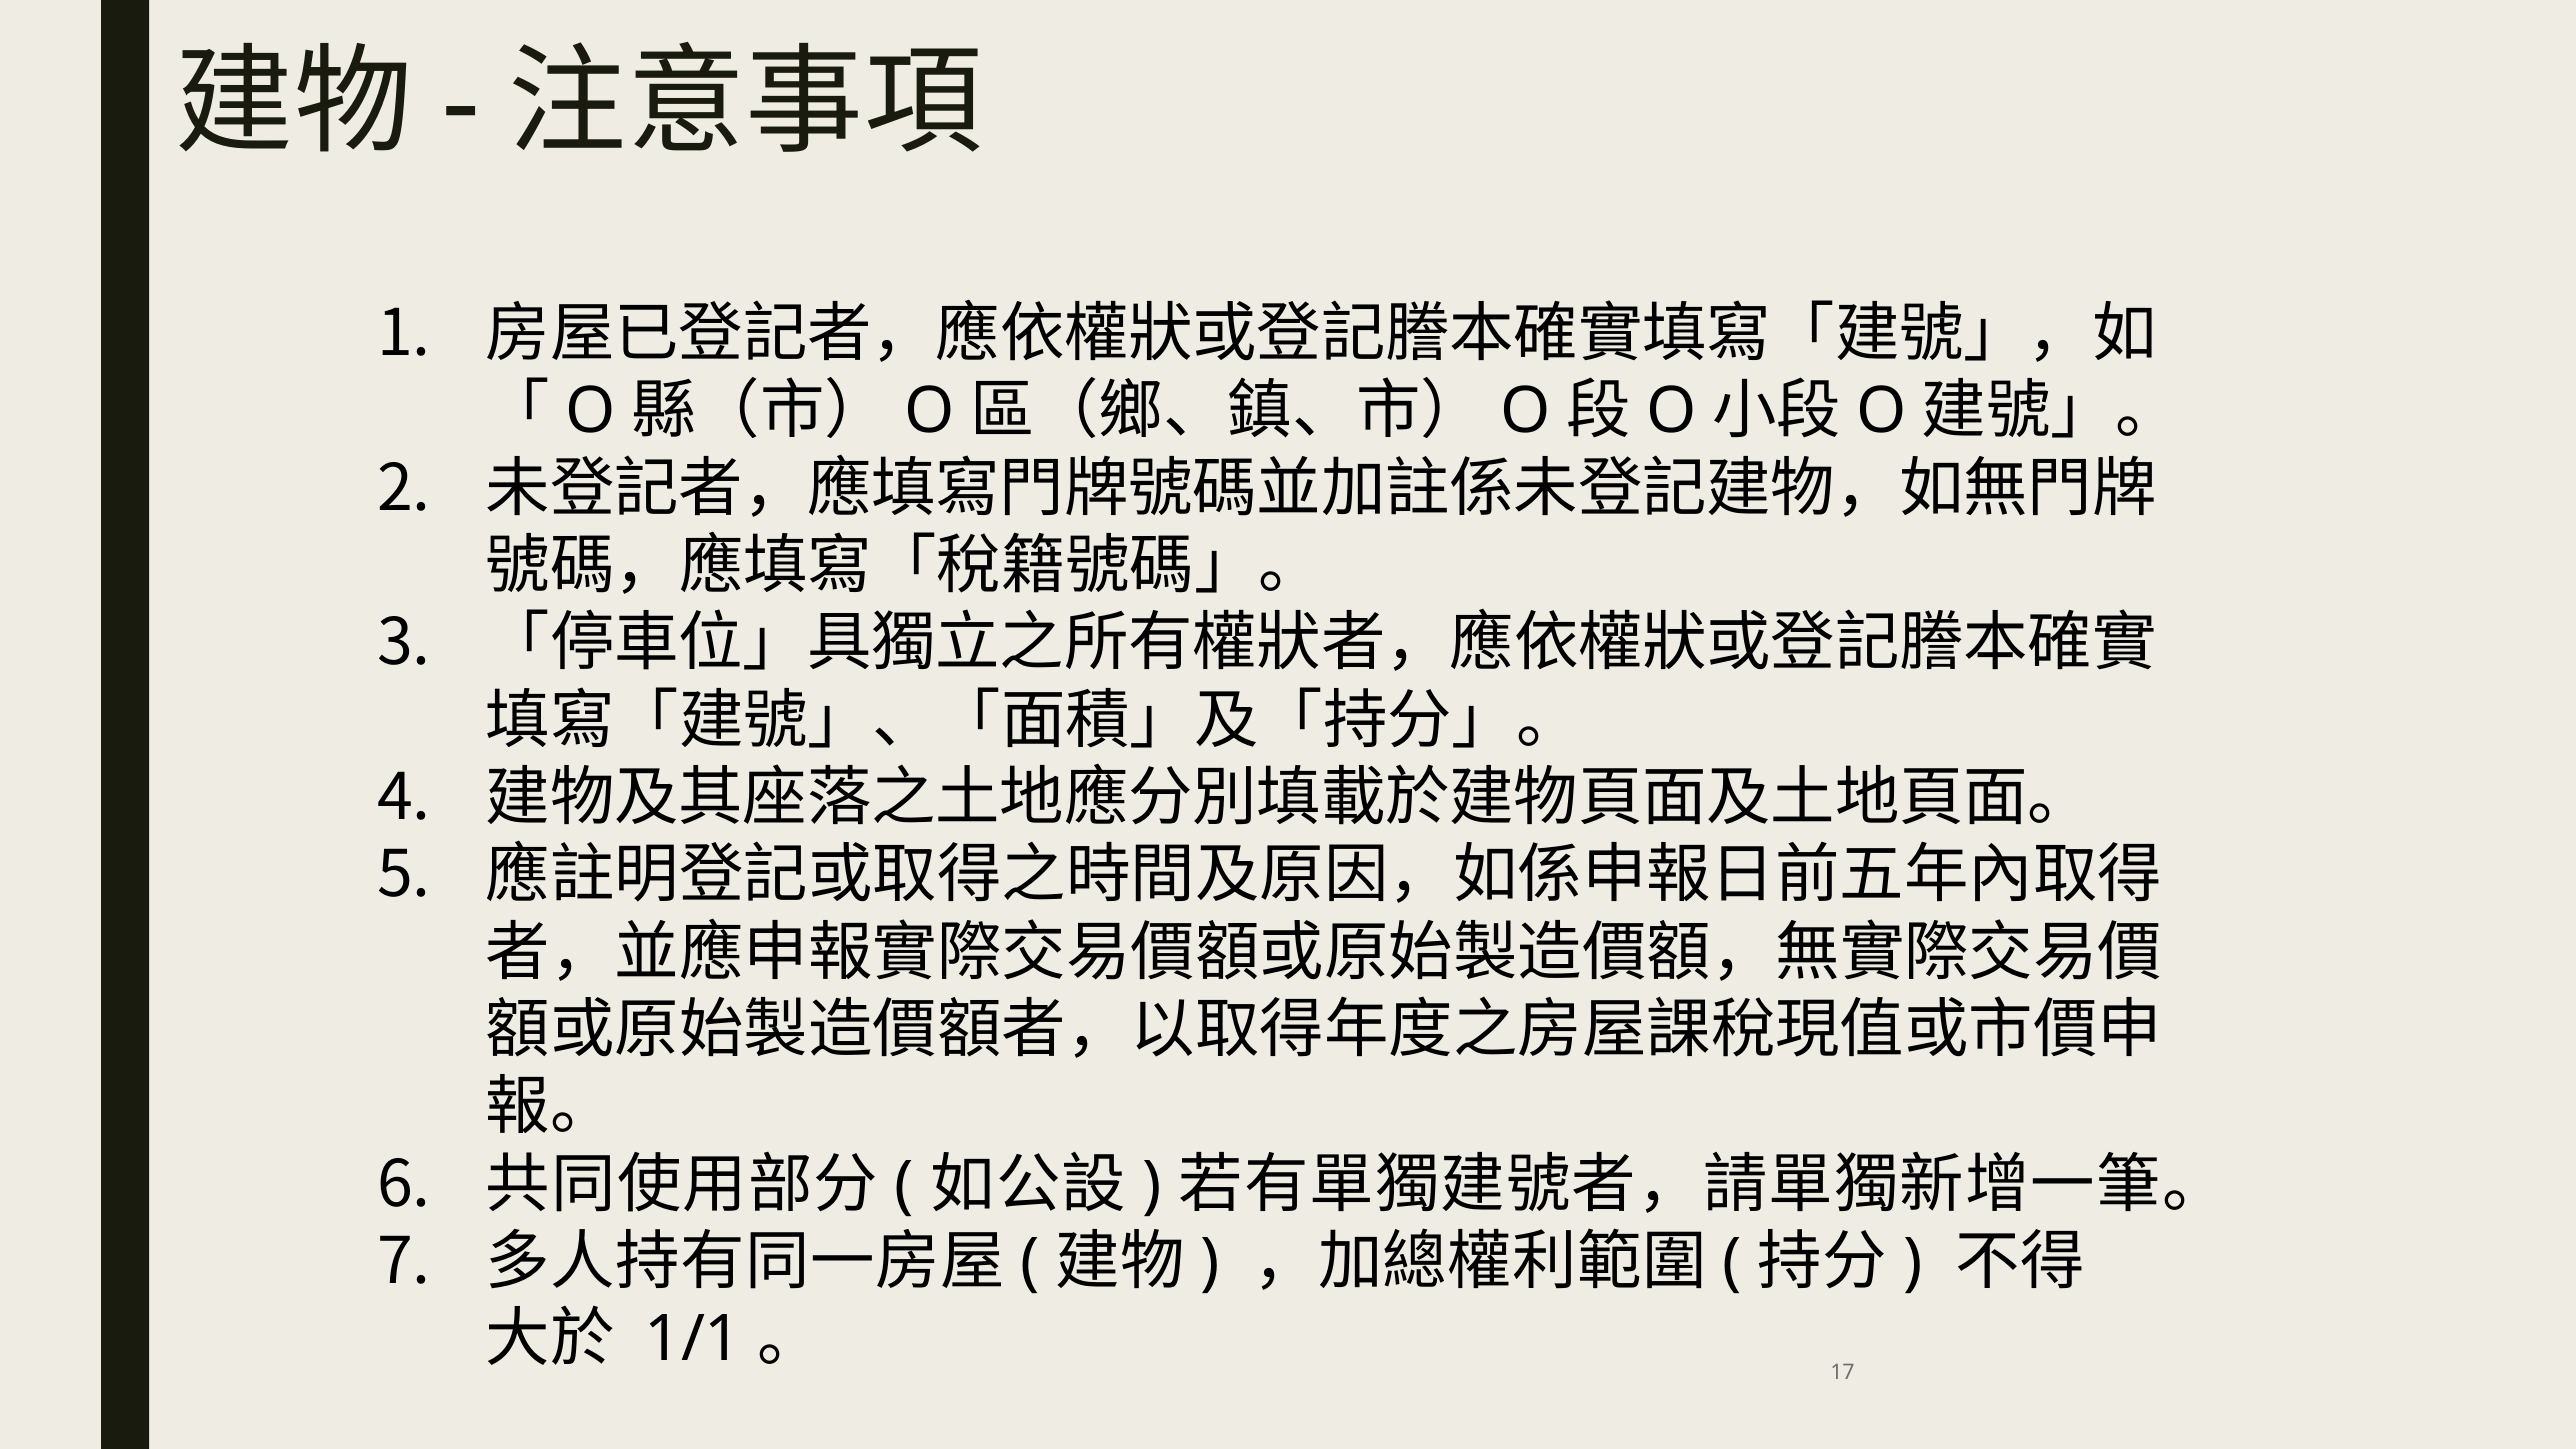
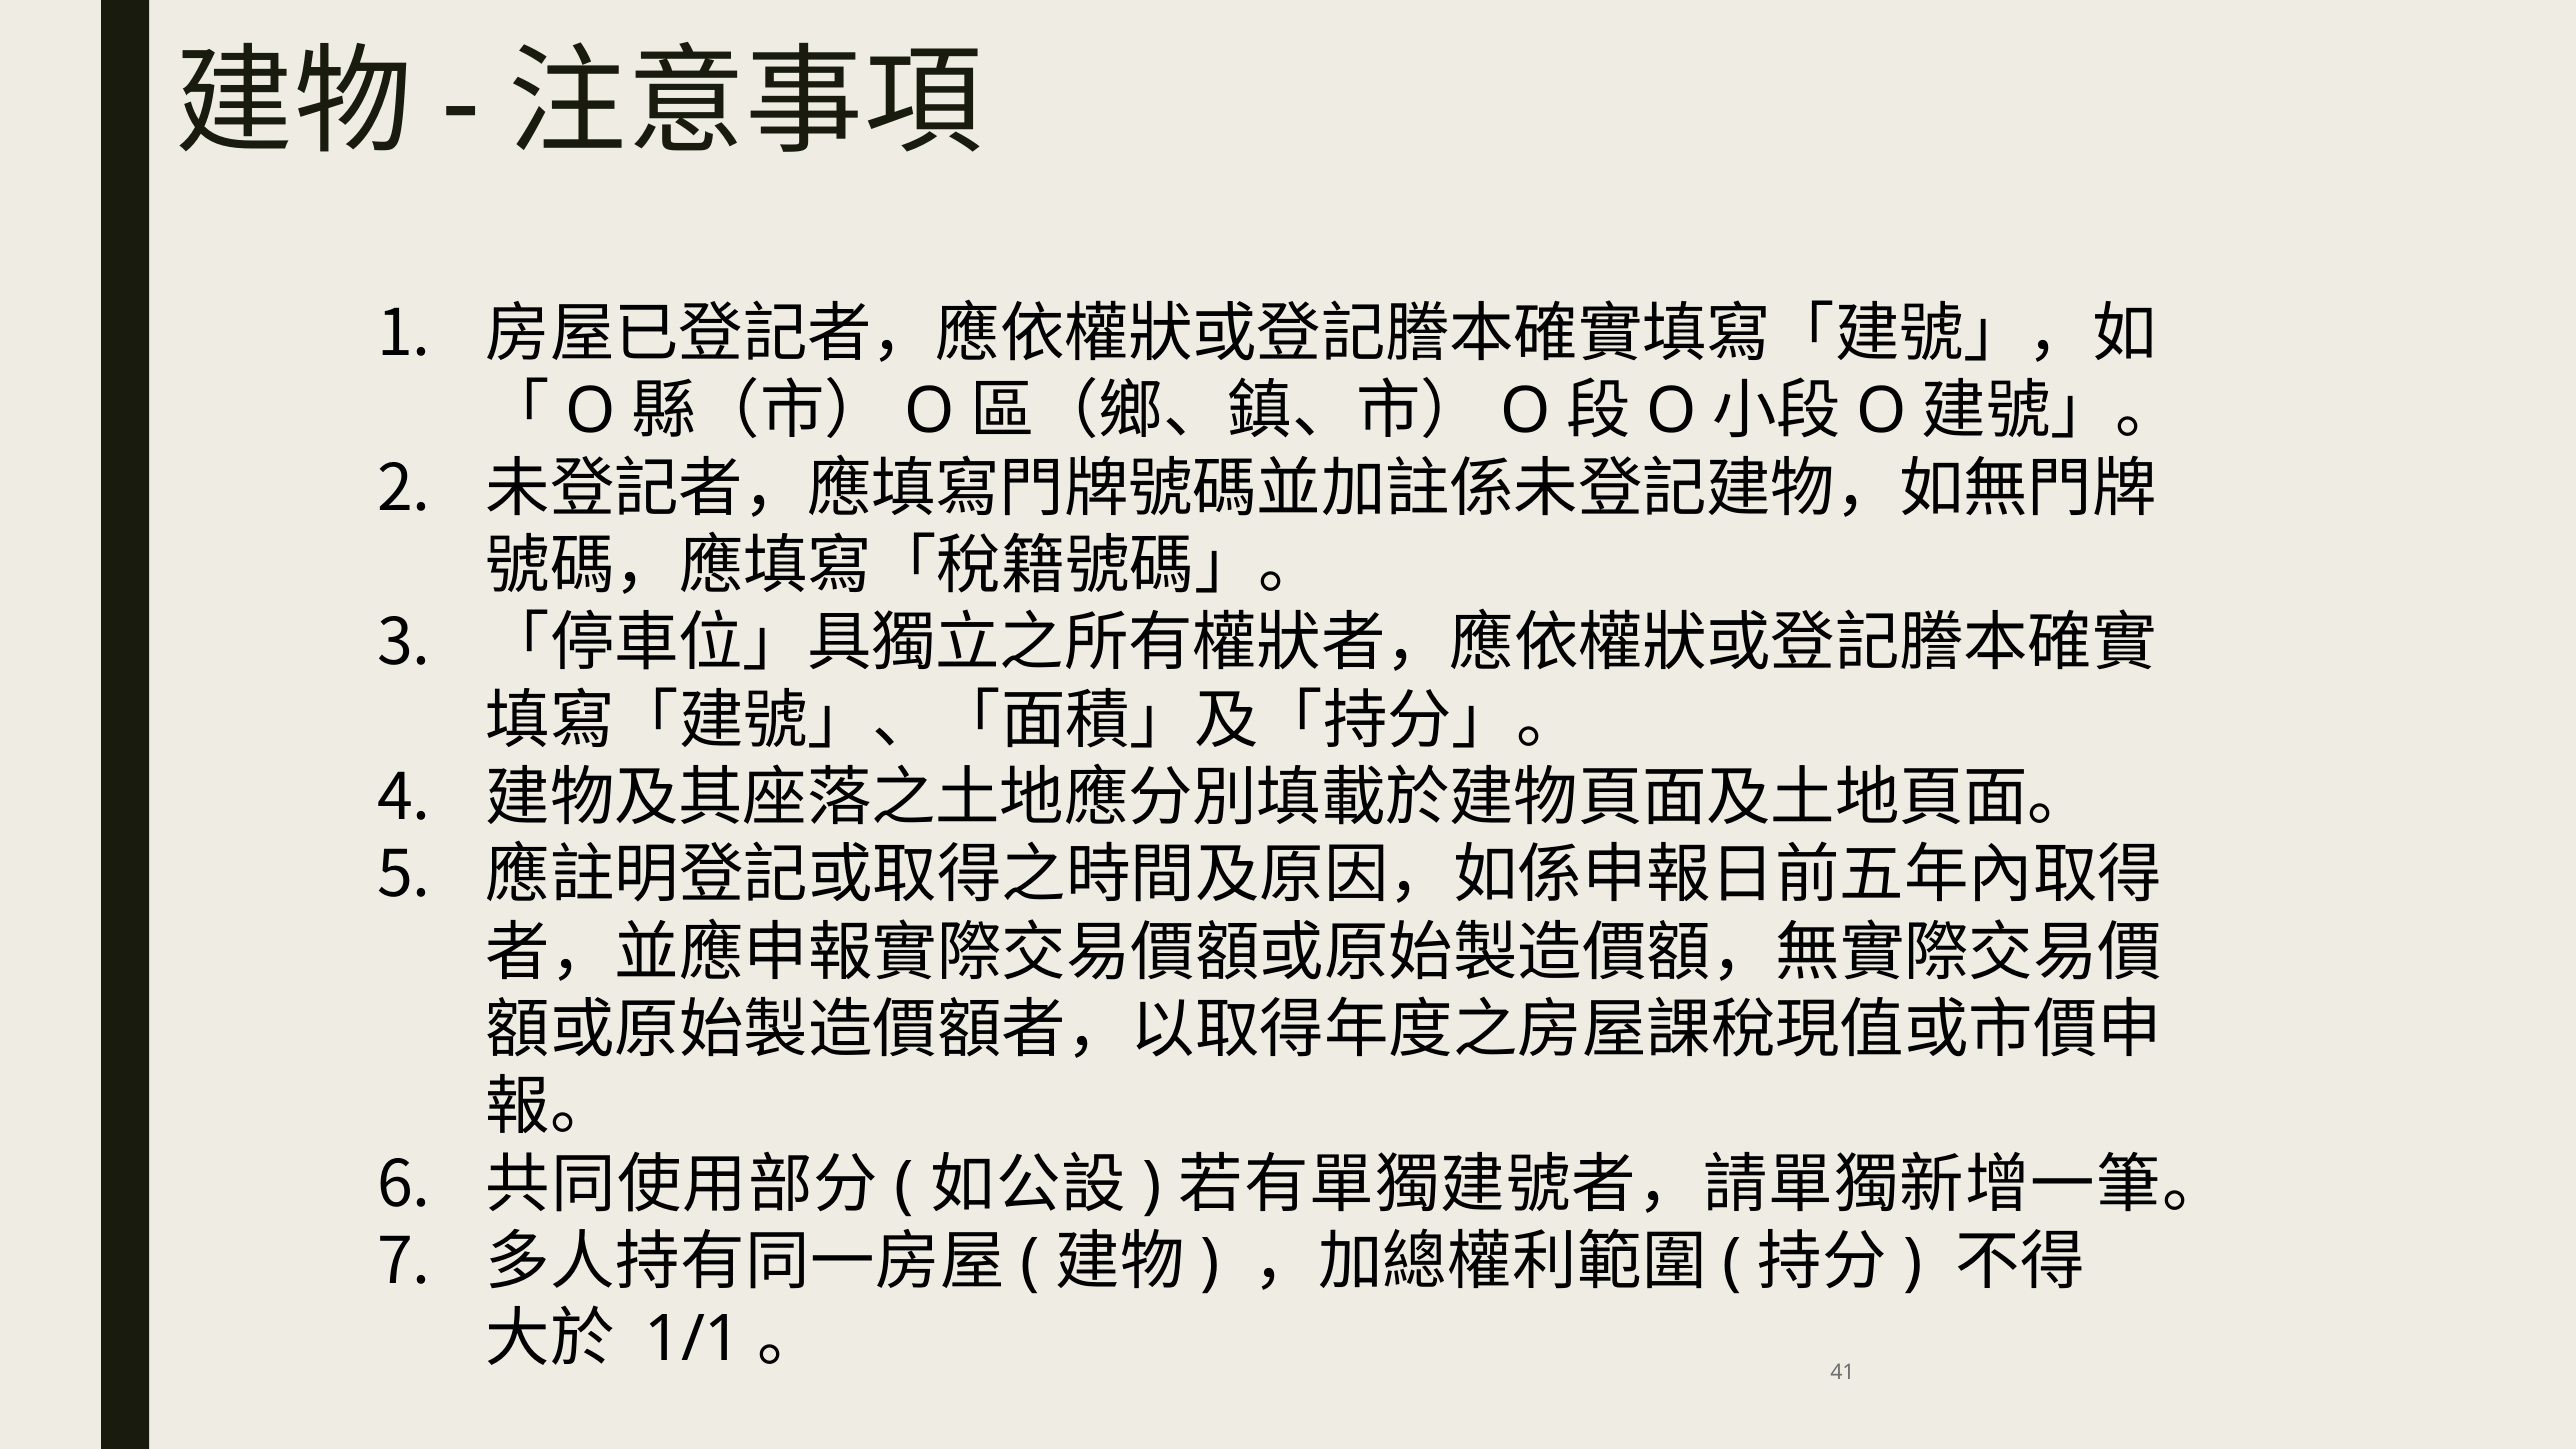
17: 17 -> 41 (1843, 1373)
